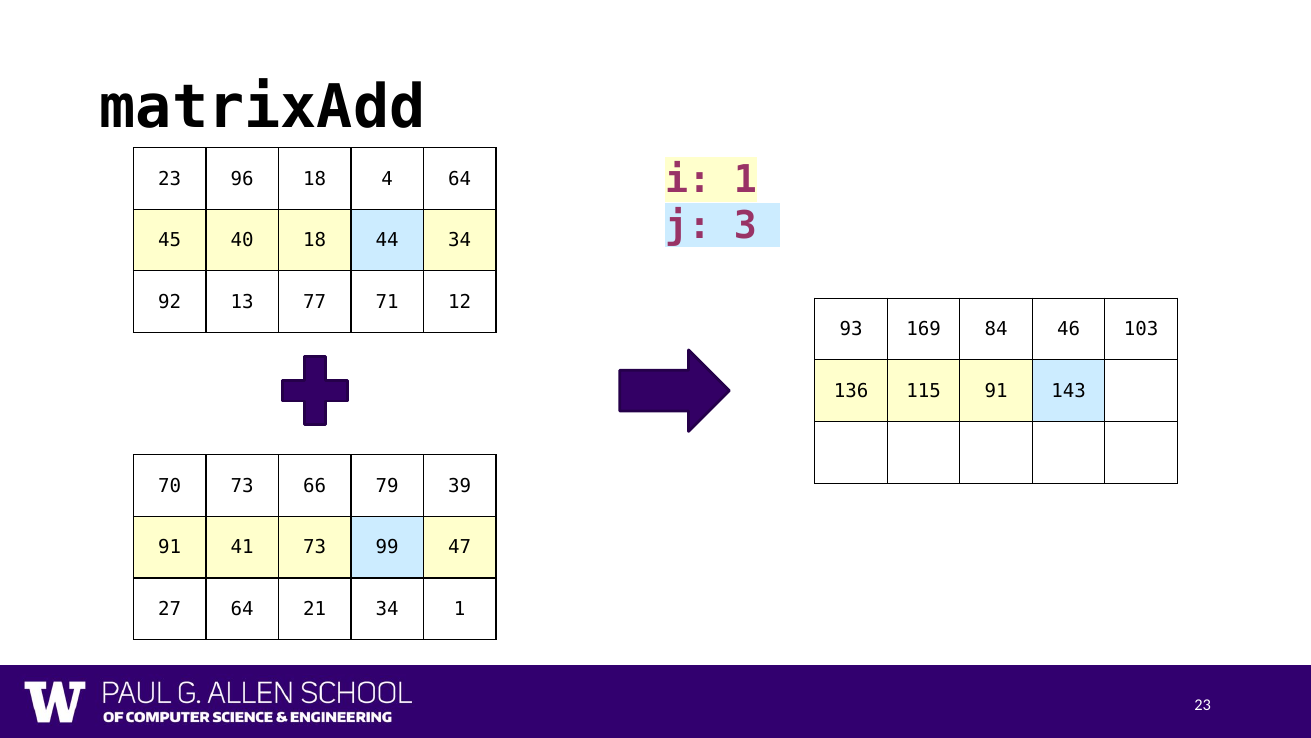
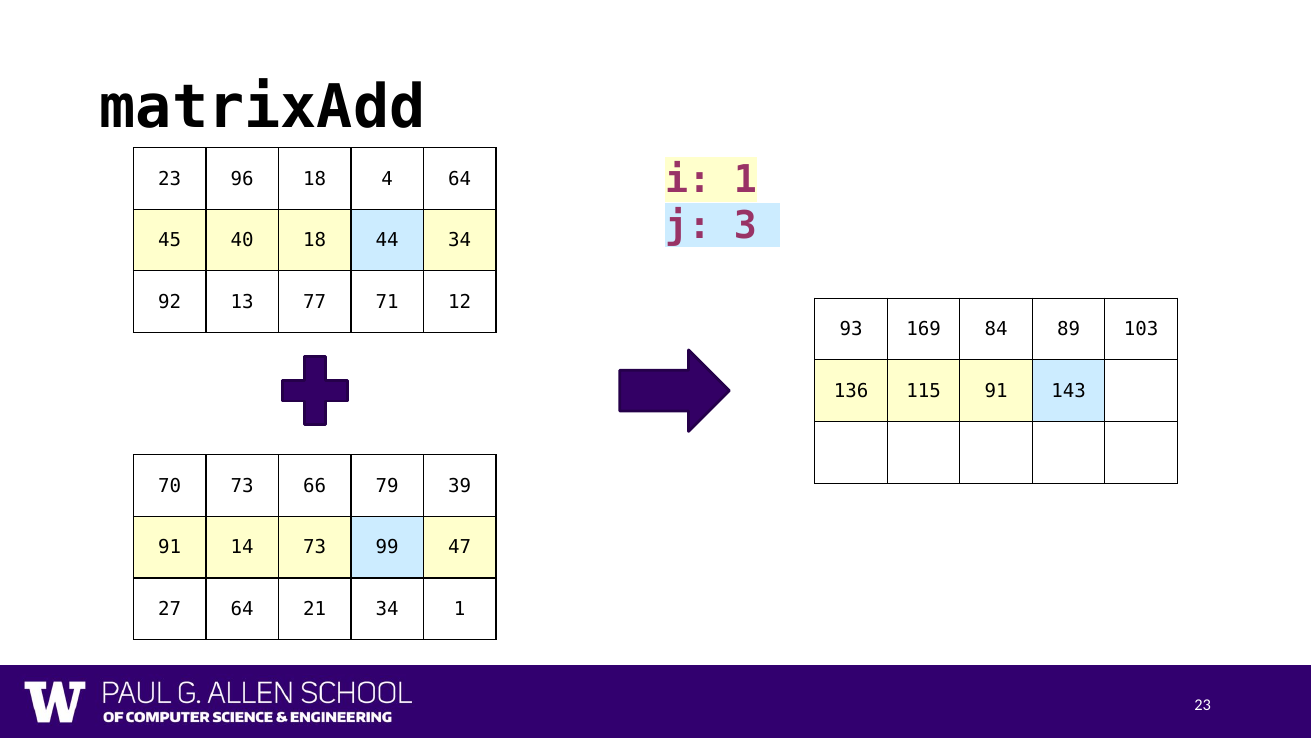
46: 46 -> 89 (1069, 329)
41: 41 -> 14 (242, 547)
